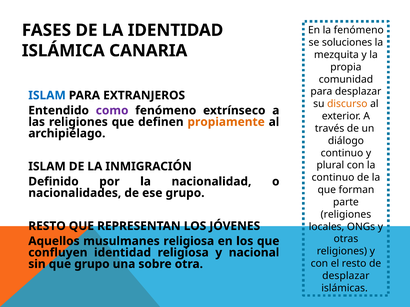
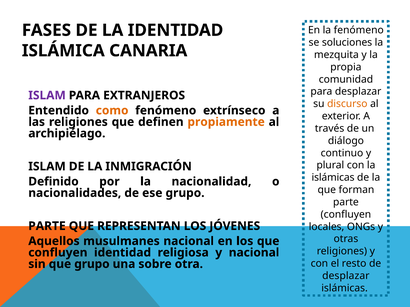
ISLAM colour: blue -> purple (47, 96)
como colour: purple -> orange (112, 111)
continuo: continuo -> islámicas (333, 178)
religiones: religiones -> confluyen (346, 215)
RESTO: RESTO -> PARTE (47, 226)
musulmanes religiosa: religiosa -> nacional (189, 241)
